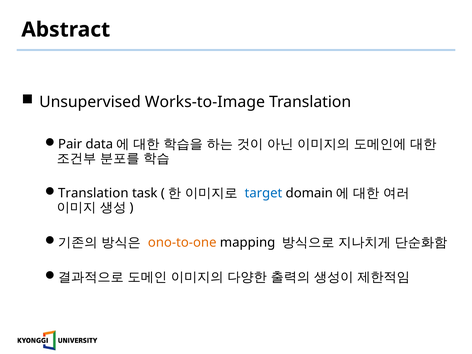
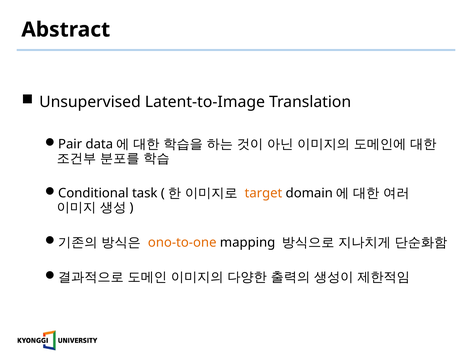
Works-to-Image: Works-to-Image -> Latent-to-Image (205, 102)
Translation: Translation -> Conditional (93, 193)
target colour: blue -> orange (263, 193)
